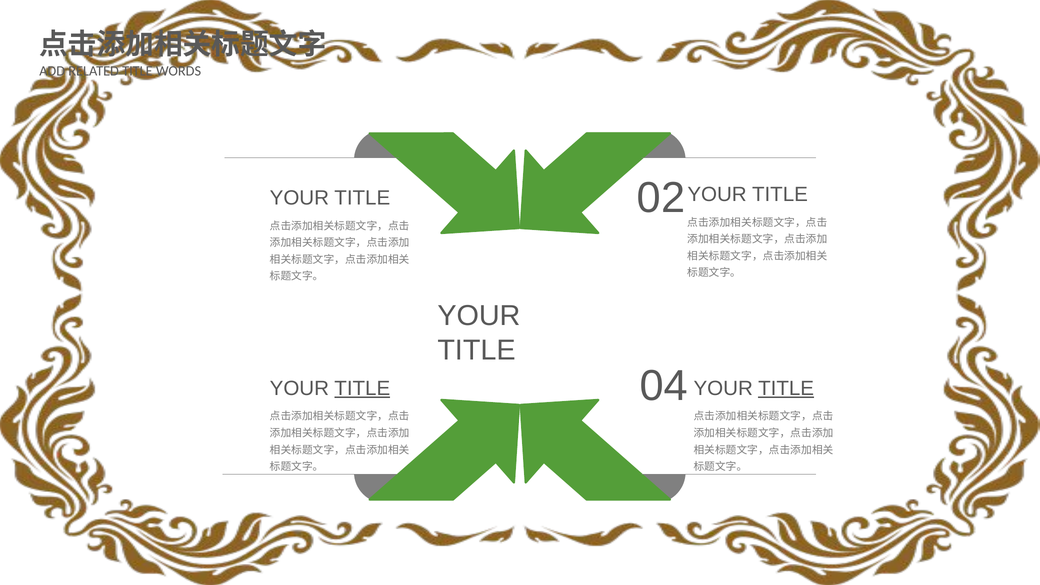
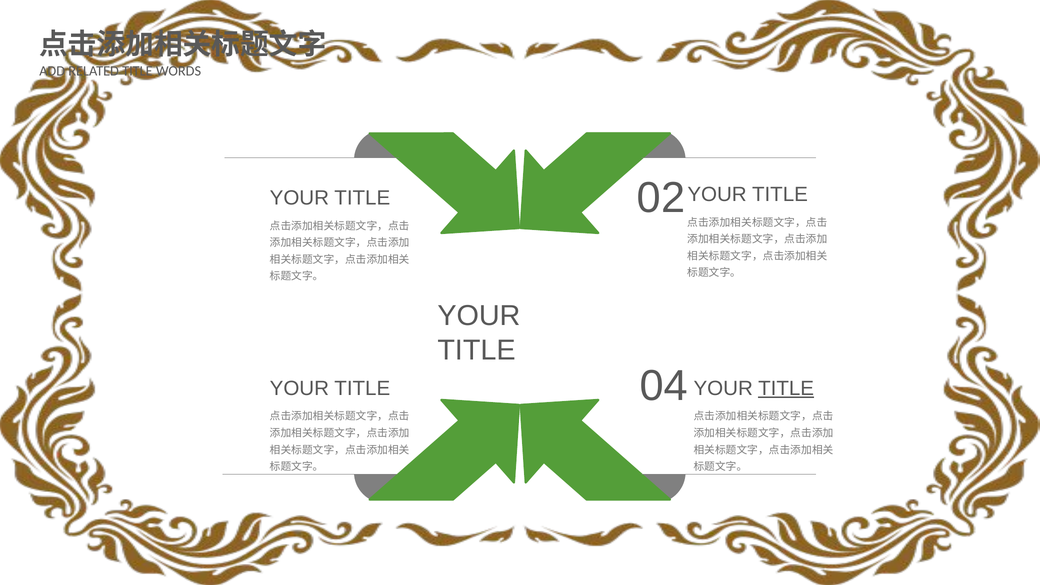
TITLE underline: present -> none (362, 388)
